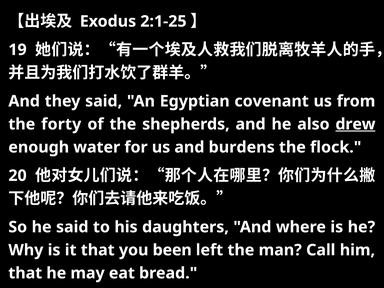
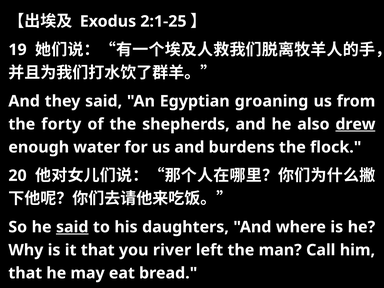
covenant: covenant -> groaning (272, 101)
said underline: none -> present (72, 227)
been: been -> river (172, 250)
